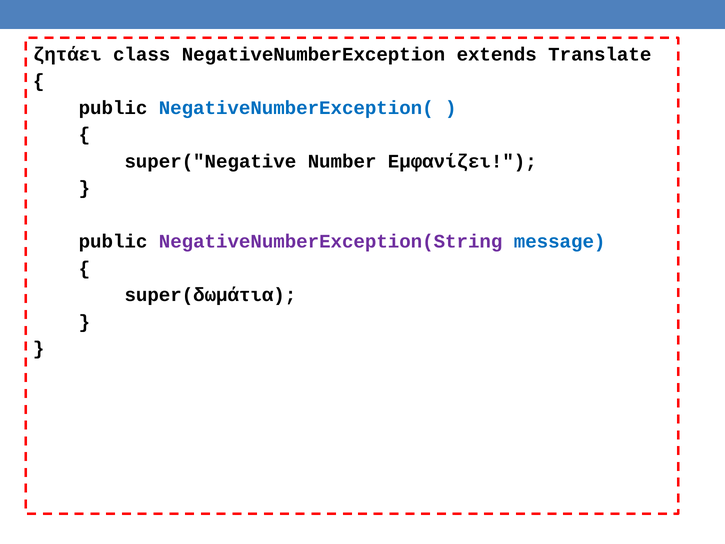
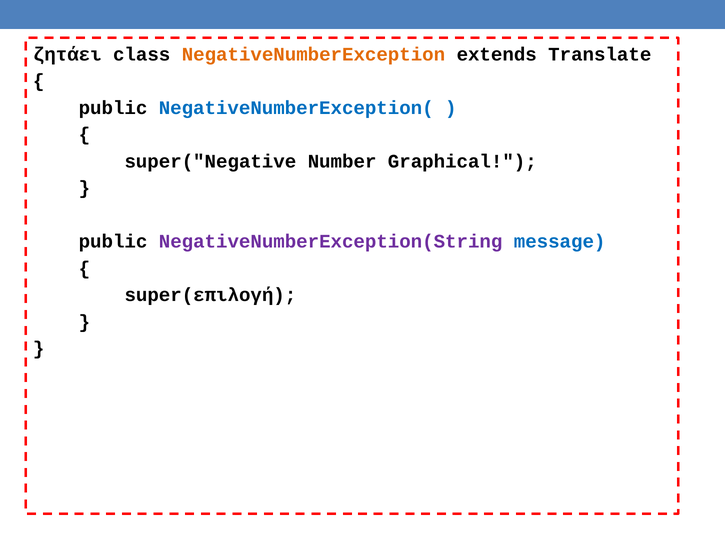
NegativeNumberException colour: black -> orange (313, 54)
Εμφανίζει: Εμφανίζει -> Graphical (462, 161)
super(δωμάτια: super(δωμάτια -> super(επιλογή (210, 295)
